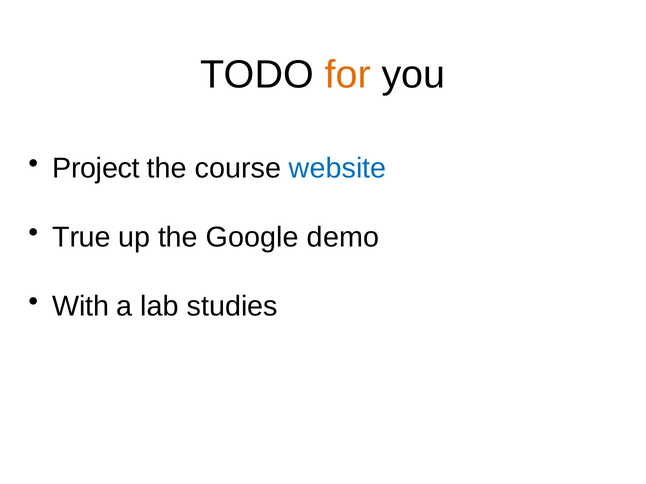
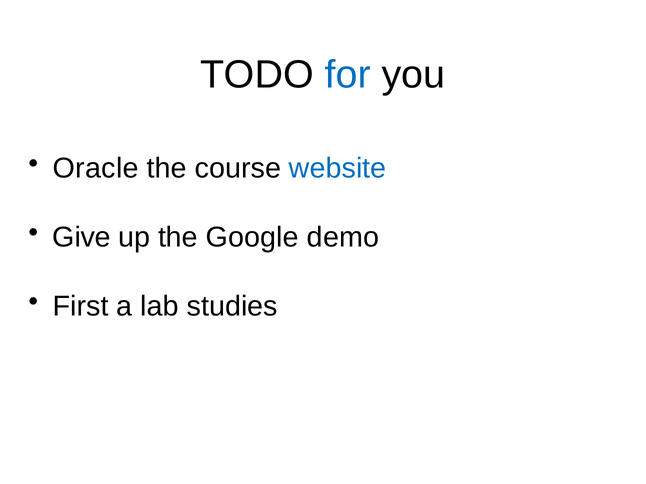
for colour: orange -> blue (348, 75)
Project: Project -> Oracle (96, 169)
True: True -> Give (82, 238)
With: With -> First (81, 307)
